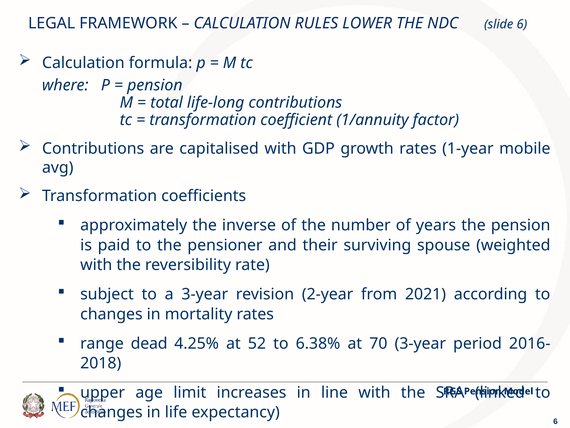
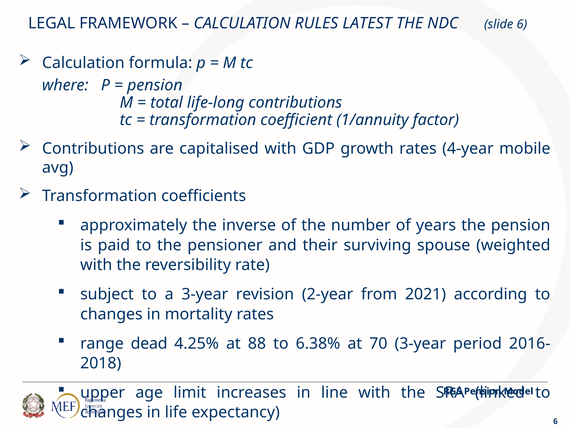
LOWER: LOWER -> LATEST (367, 23)
1-year: 1-year -> 4-year (468, 148)
52: 52 -> 88 (257, 343)
